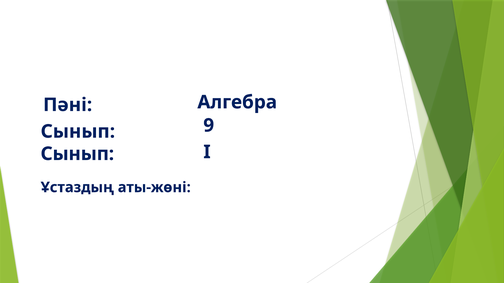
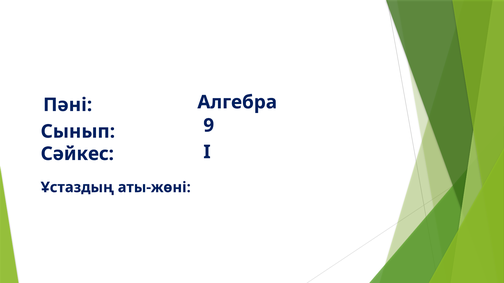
Сынып: Сынып -> Сәйкес (77, 154)
